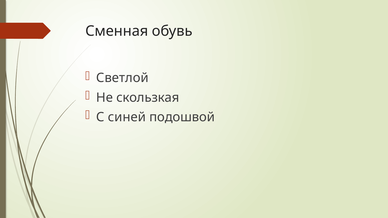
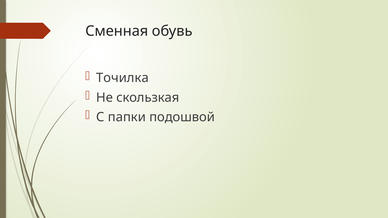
Светлой: Светлой -> Точилка (122, 78)
синей: синей -> папки (127, 117)
